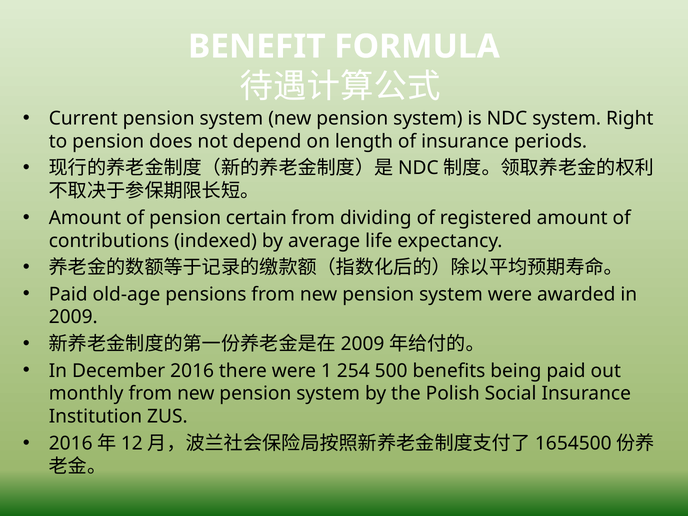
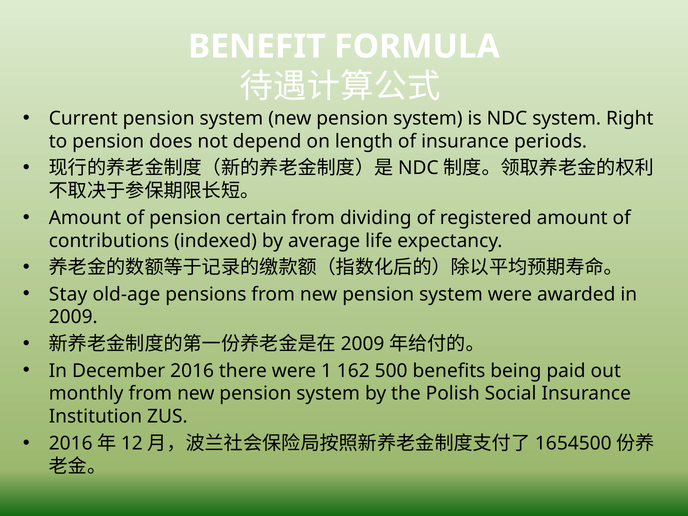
Paid: Paid -> Stay (68, 294)
254: 254 -> 162 (353, 371)
